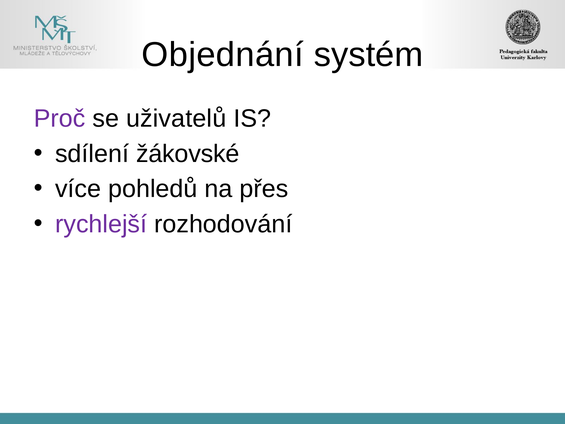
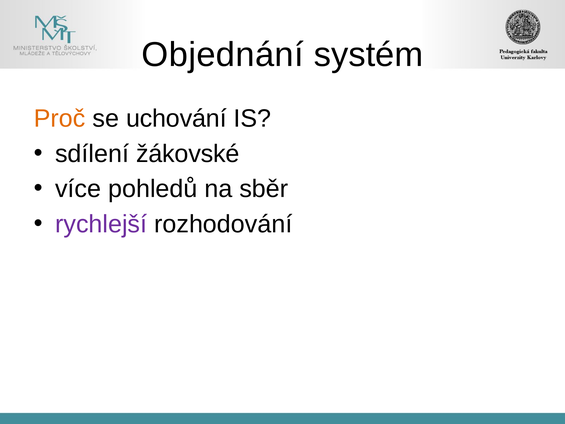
Proč colour: purple -> orange (60, 119)
uživatelů: uživatelů -> uchování (176, 119)
přes: přes -> sběr (264, 189)
